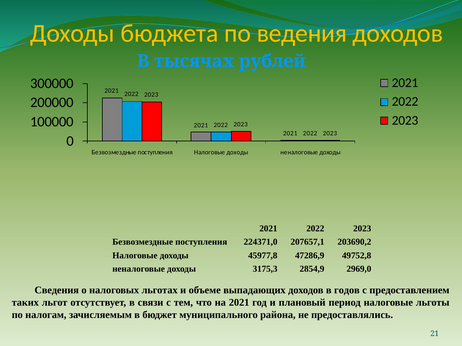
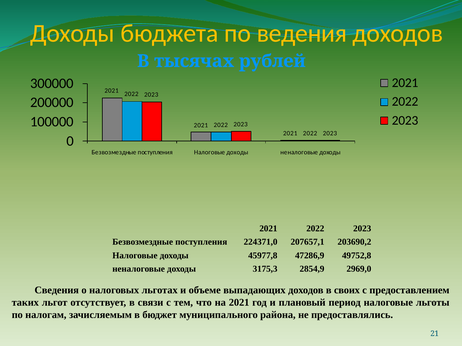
годов: годов -> своих (347, 291)
